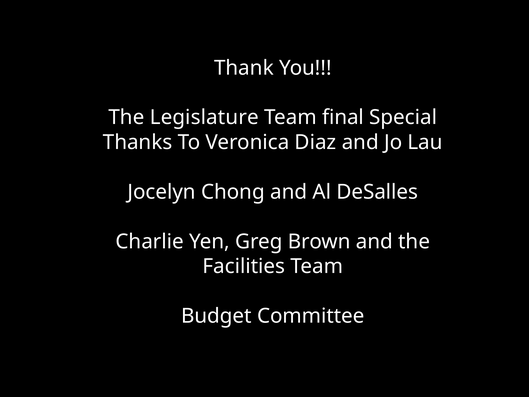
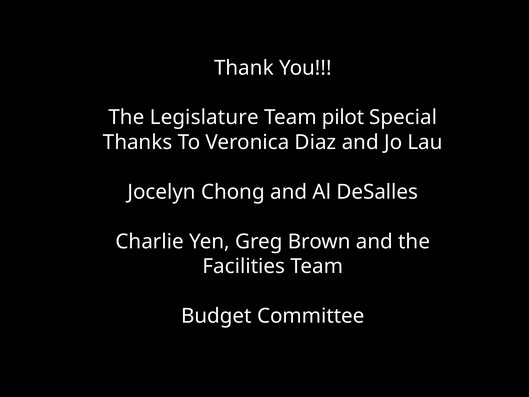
final: final -> pilot (343, 117)
